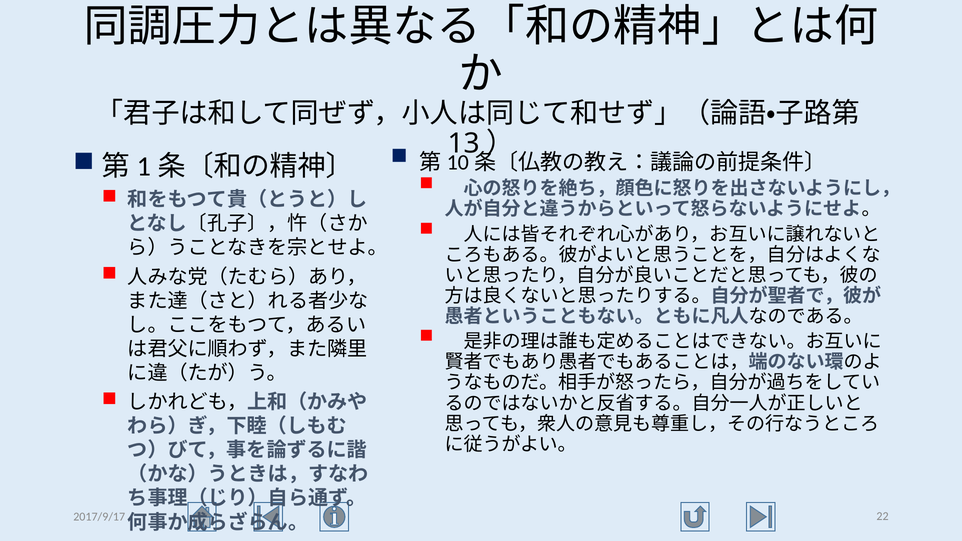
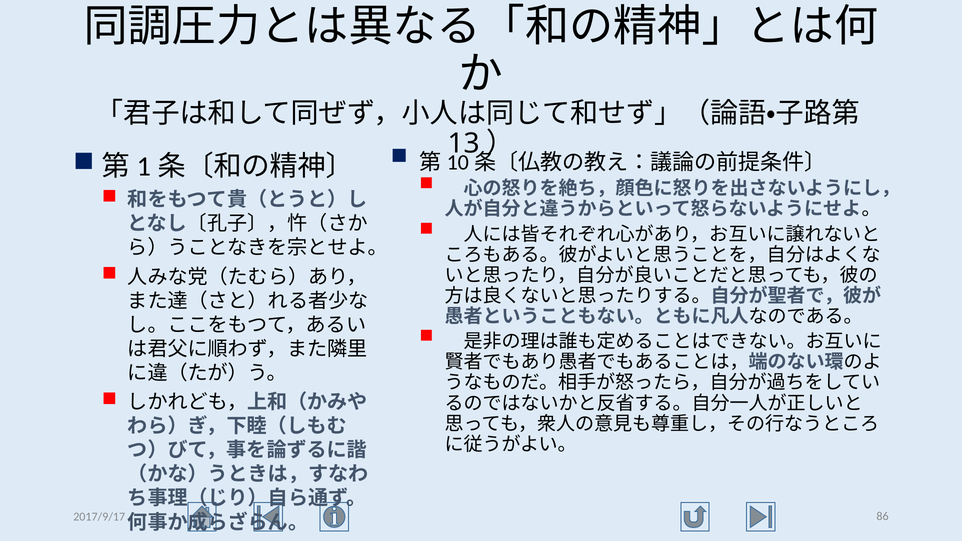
22: 22 -> 86 (883, 517)
